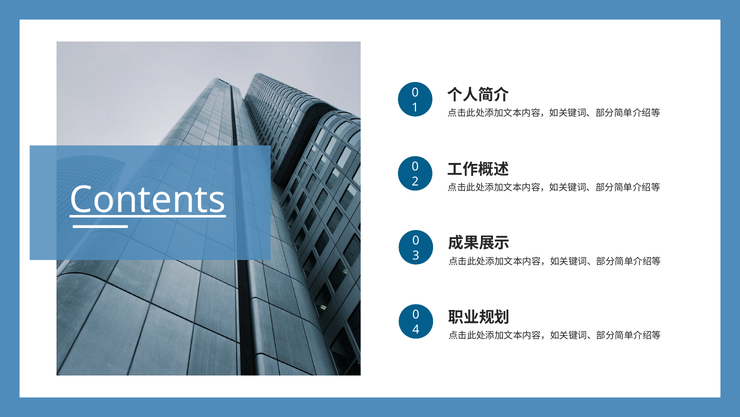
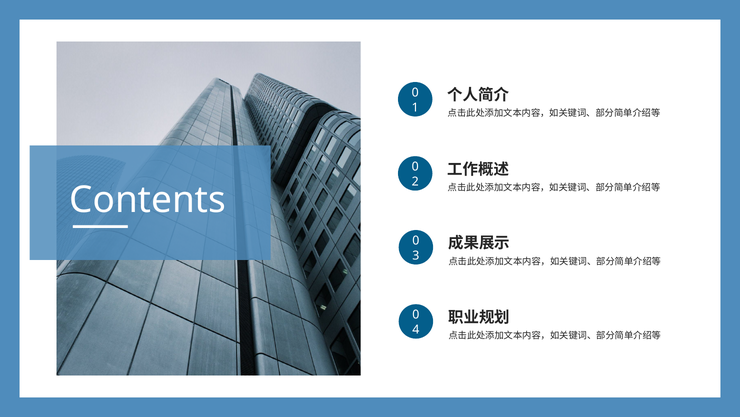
Contents underline: present -> none (148, 200)
